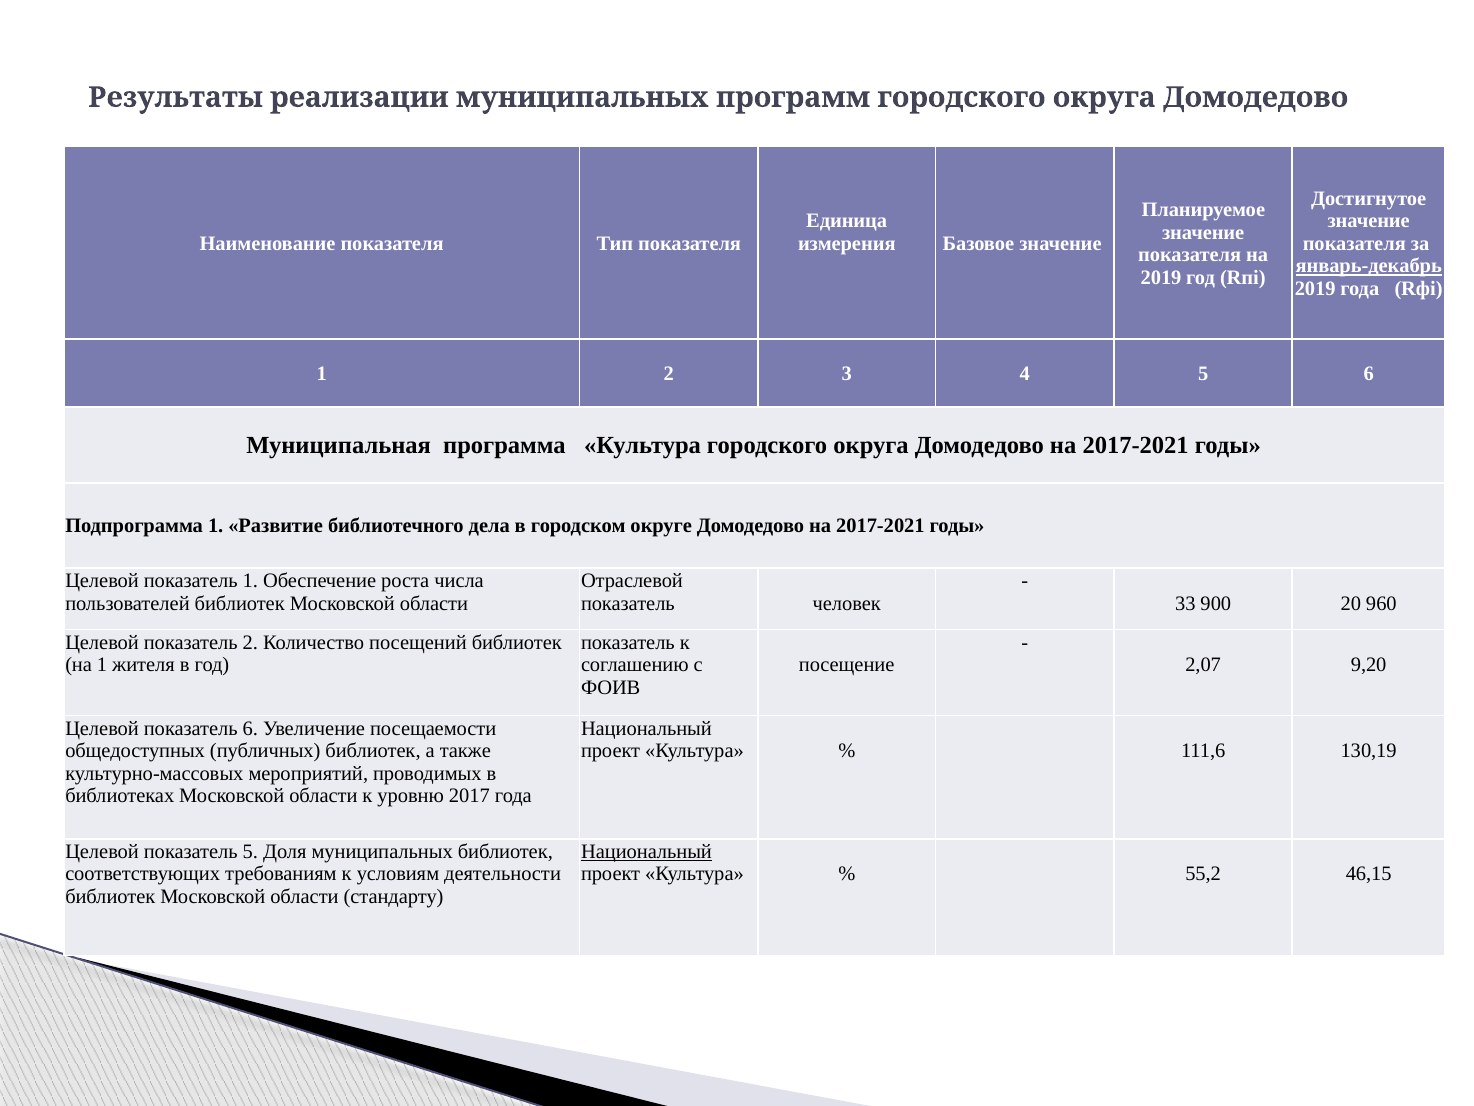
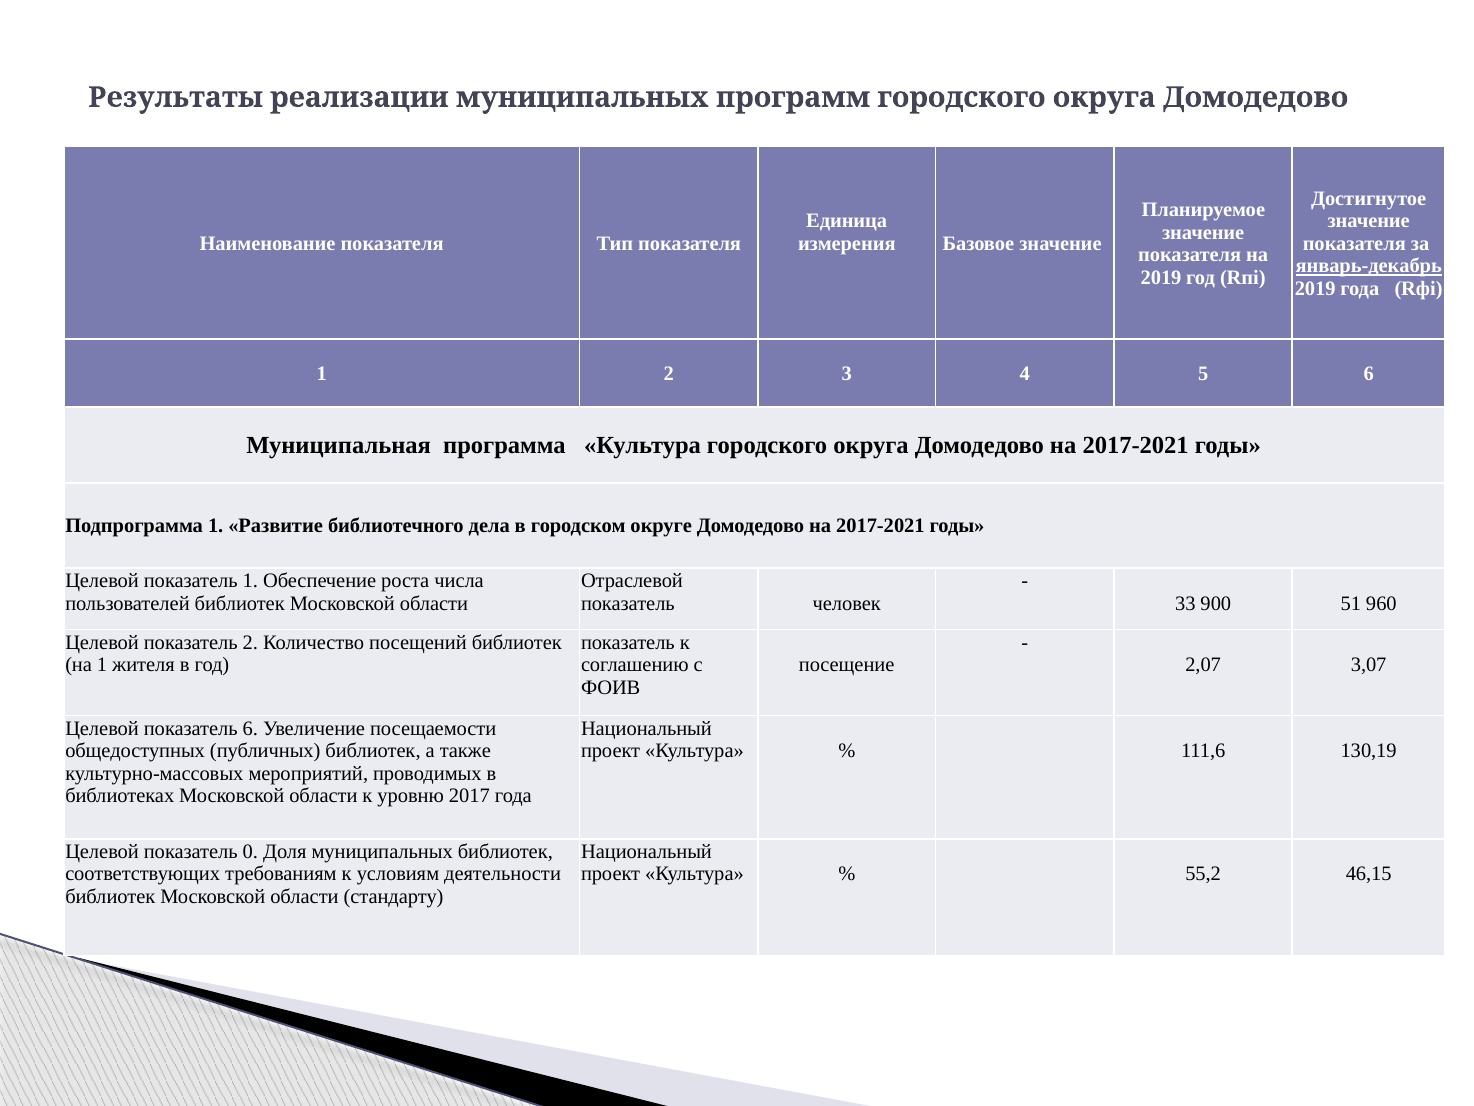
20: 20 -> 51 (1351, 603)
9,20: 9,20 -> 3,07 (1369, 665)
показатель 5: 5 -> 0 (250, 851)
Национальный underline: present -> none (646, 851)
